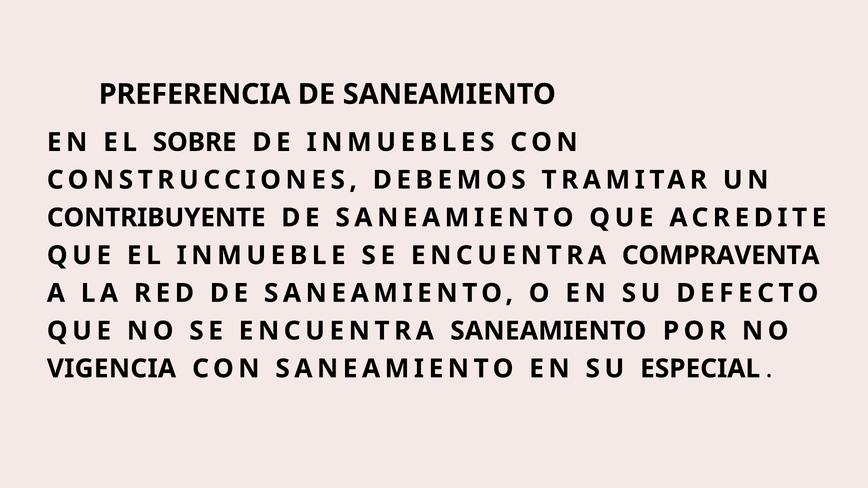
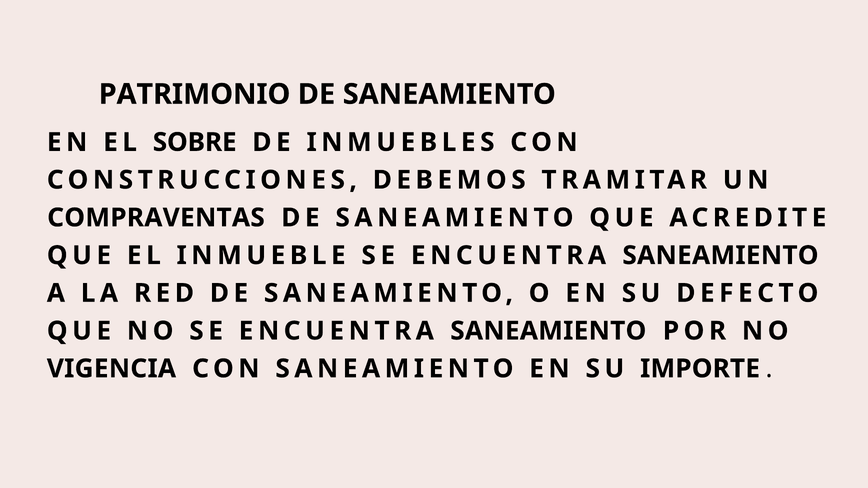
PREFERENCIA: PREFERENCIA -> PATRIMONIO (195, 94)
CONTRIBUYENTE: CONTRIBUYENTE -> COMPRAVENTAS (156, 218)
INMUEBLE SE ENCUENTRA COMPRAVENTA: COMPRAVENTA -> SANEAMIENTO (720, 256)
ESPECIAL: ESPECIAL -> IMPORTE (700, 369)
